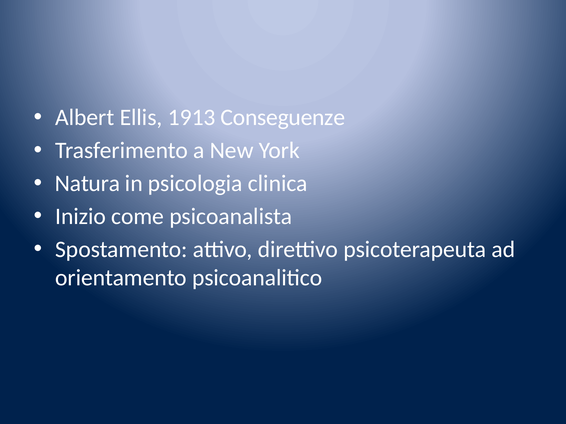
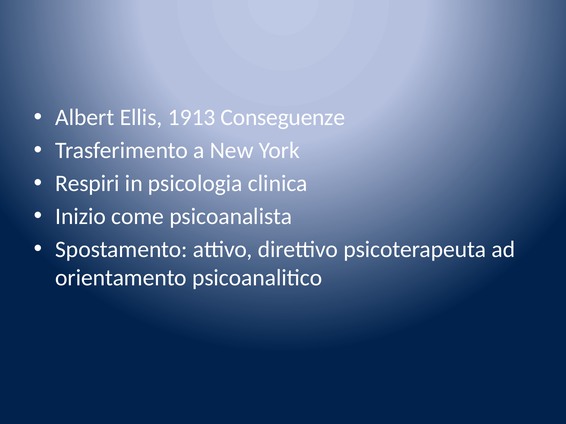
Natura: Natura -> Respiri (87, 184)
